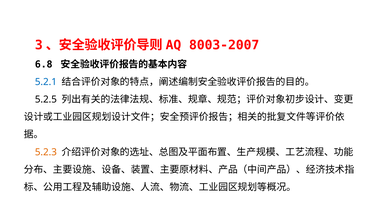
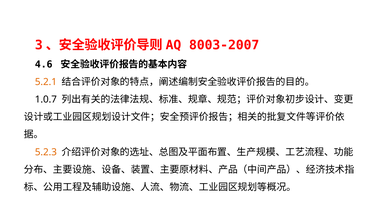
6.8: 6.8 -> 4.6 (44, 64)
5.2.1 colour: blue -> orange (46, 82)
5.2.5: 5.2.5 -> 1.0.7 (46, 99)
